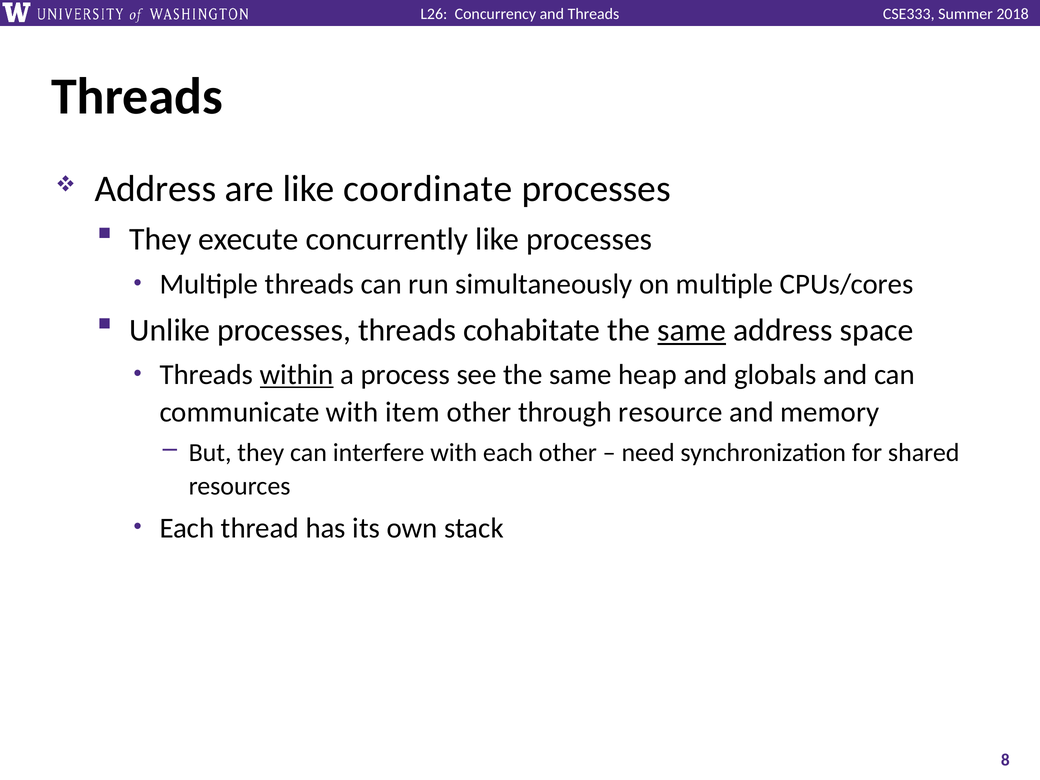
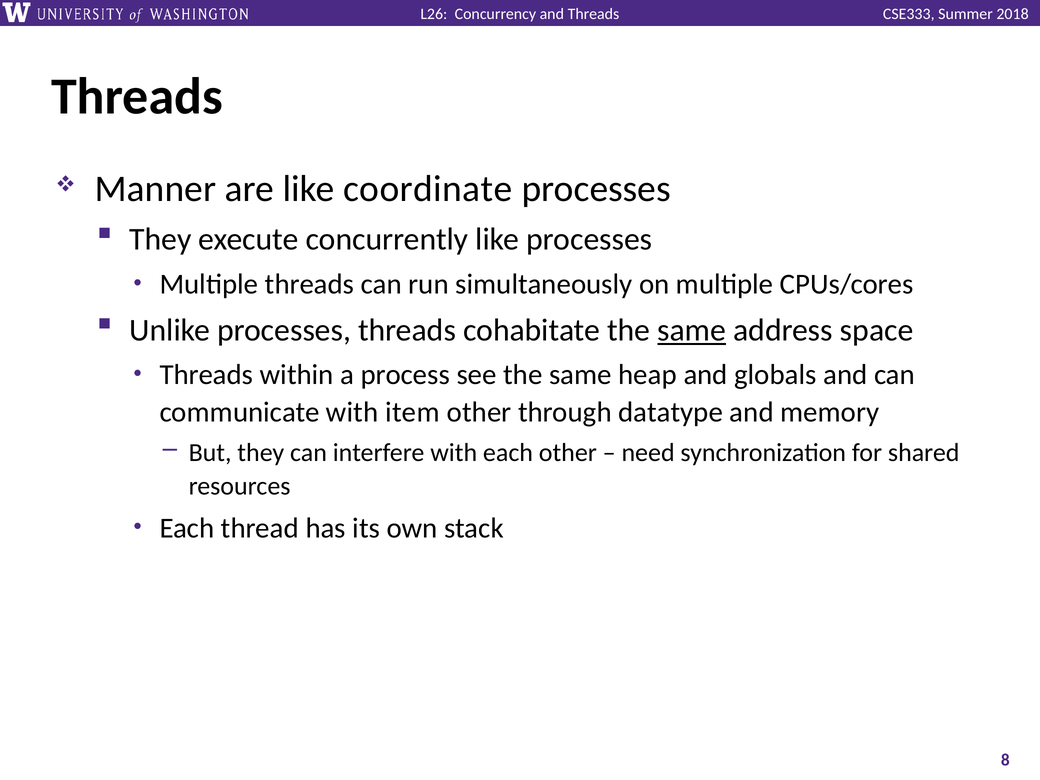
Address: Address -> Manner (155, 189)
within underline: present -> none (297, 375)
resource: resource -> datatype (671, 412)
